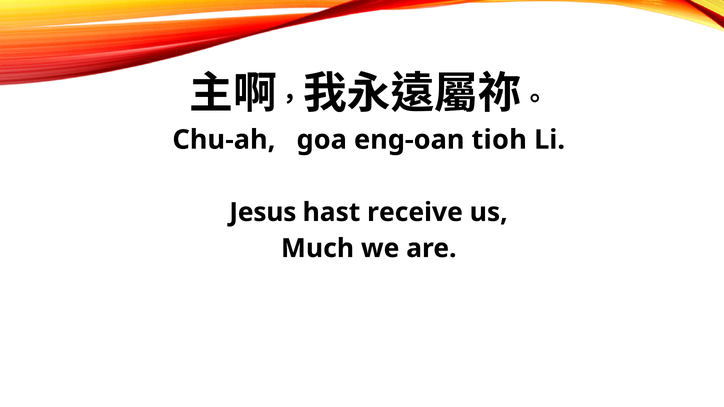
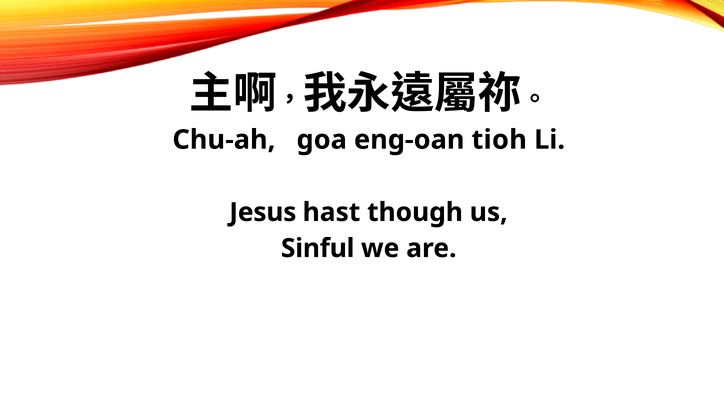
receive: receive -> though (415, 212)
Much: Much -> Sinful (318, 249)
